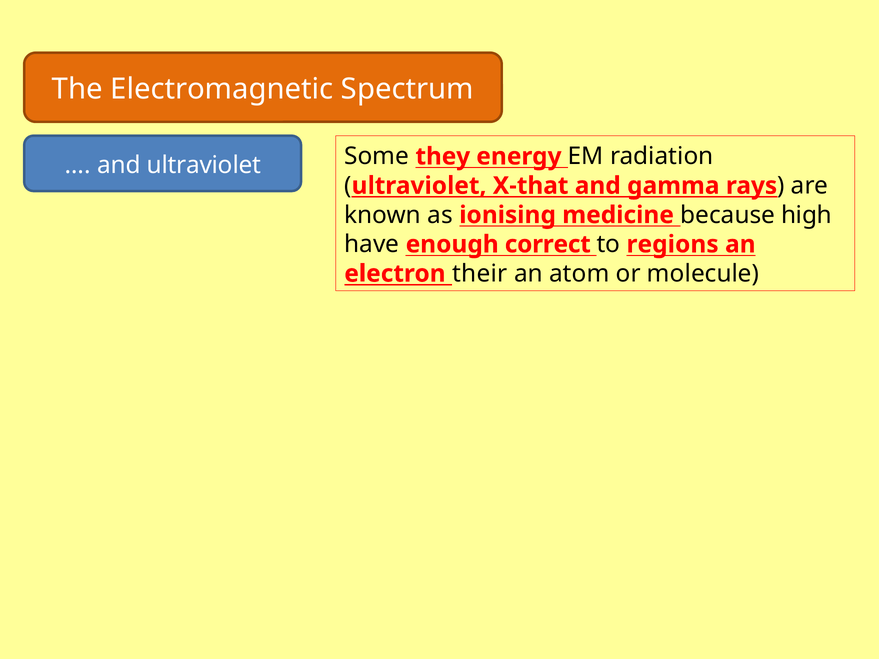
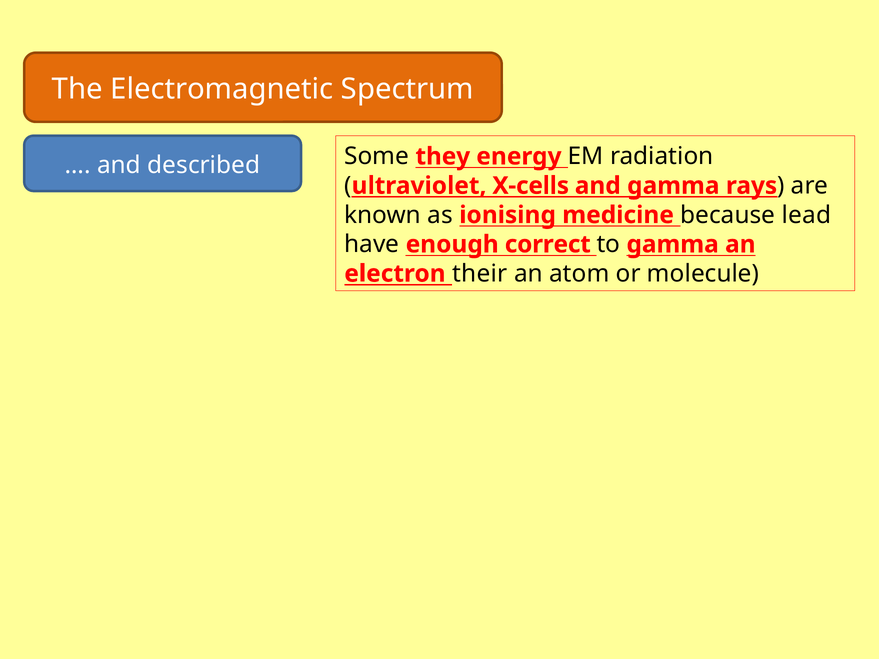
and ultraviolet: ultraviolet -> described (204, 165)
X-that: X-that -> X-cells (531, 186)
high: high -> lead (806, 215)
to regions: regions -> gamma (673, 244)
